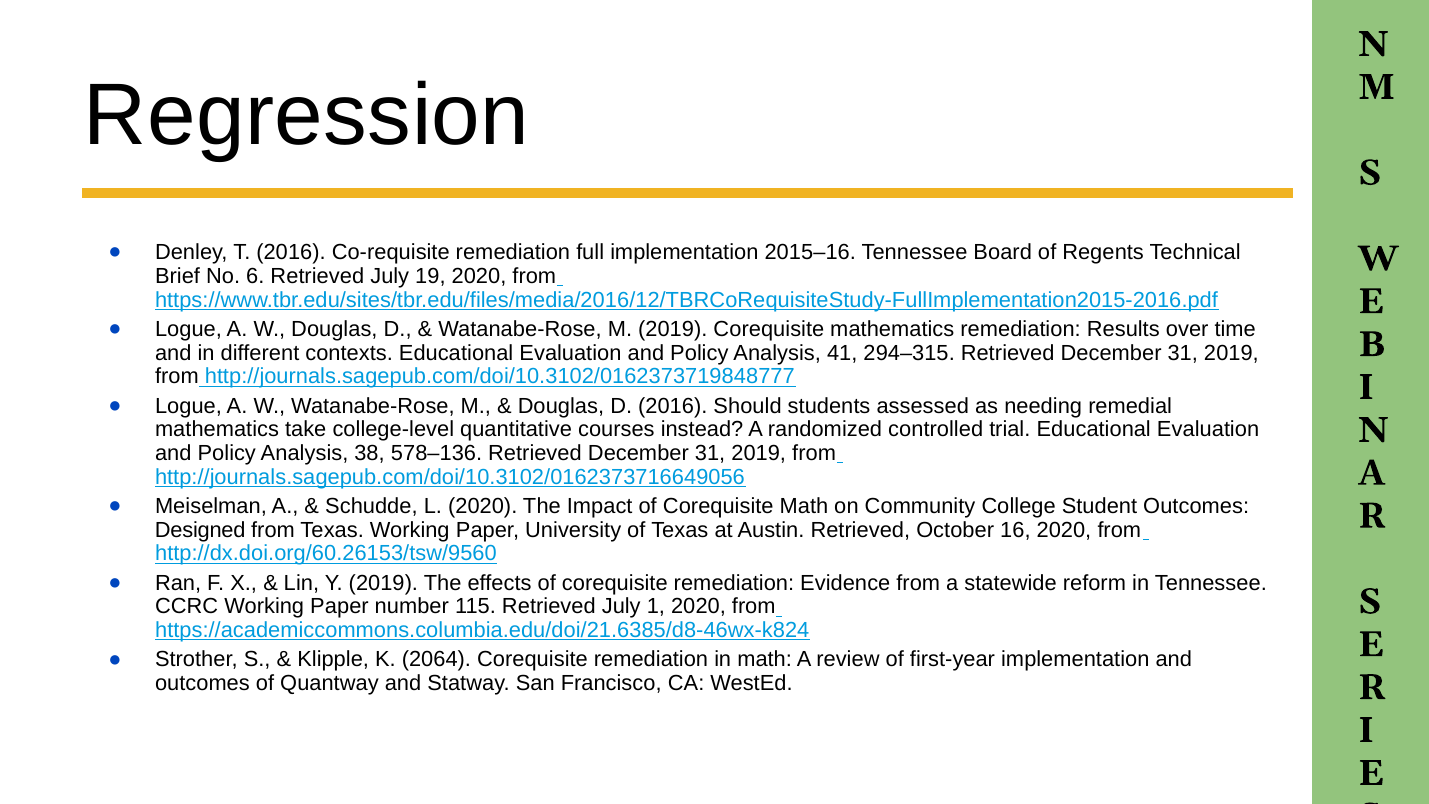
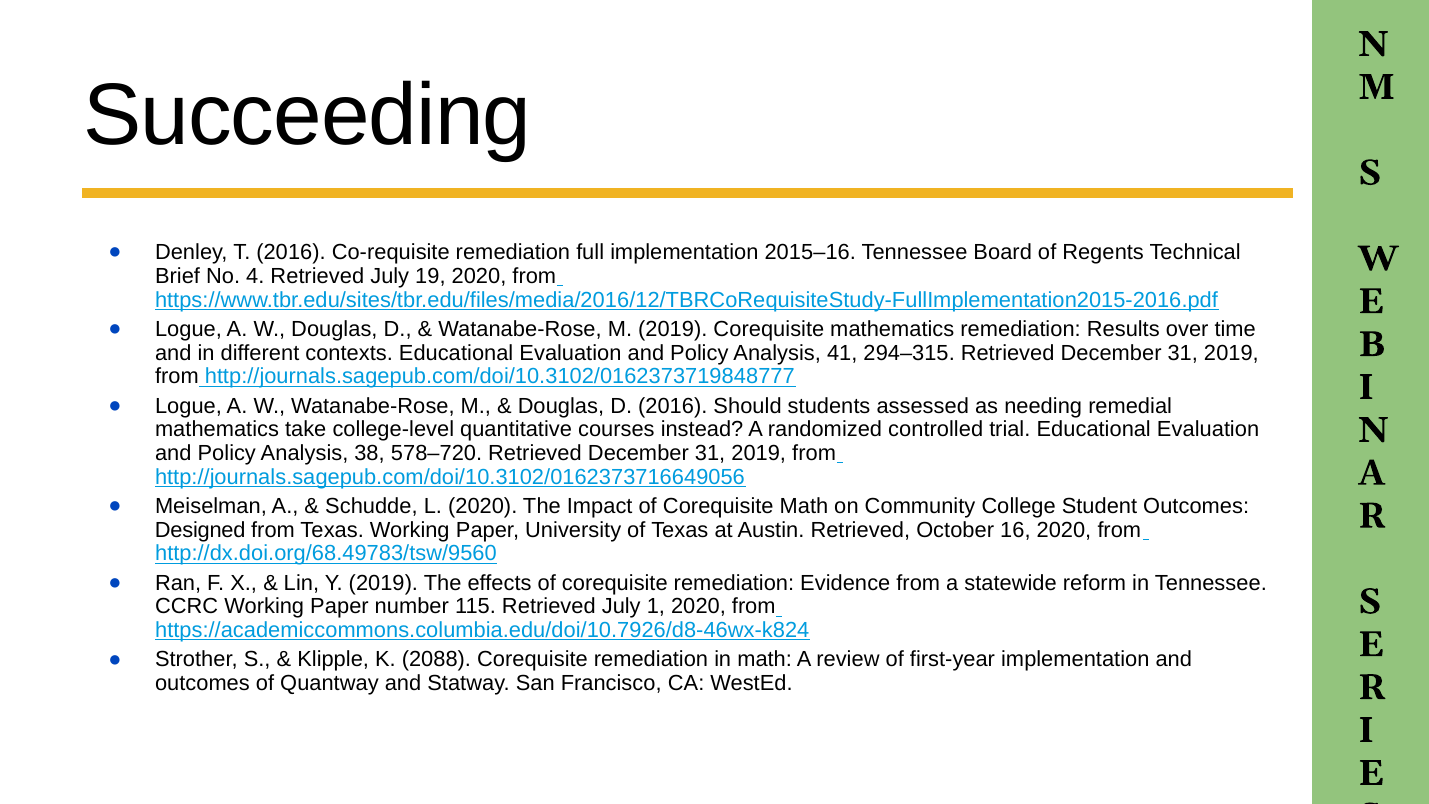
Regression: Regression -> Succeeding (307, 116)
6: 6 -> 4 (255, 276)
578–136: 578–136 -> 578–720 (437, 453)
http://dx.doi.org/60.26153/tsw/9560: http://dx.doi.org/60.26153/tsw/9560 -> http://dx.doi.org/68.49783/tsw/9560 (326, 553)
https://academiccommons.columbia.edu/doi/21.6385/d8-46wx-k824: https://academiccommons.columbia.edu/doi/21.6385/d8-46wx-k824 -> https://academiccommons.columbia.edu/doi/10.7926/d8-46wx-k824 (482, 630)
2064: 2064 -> 2088 (436, 660)
